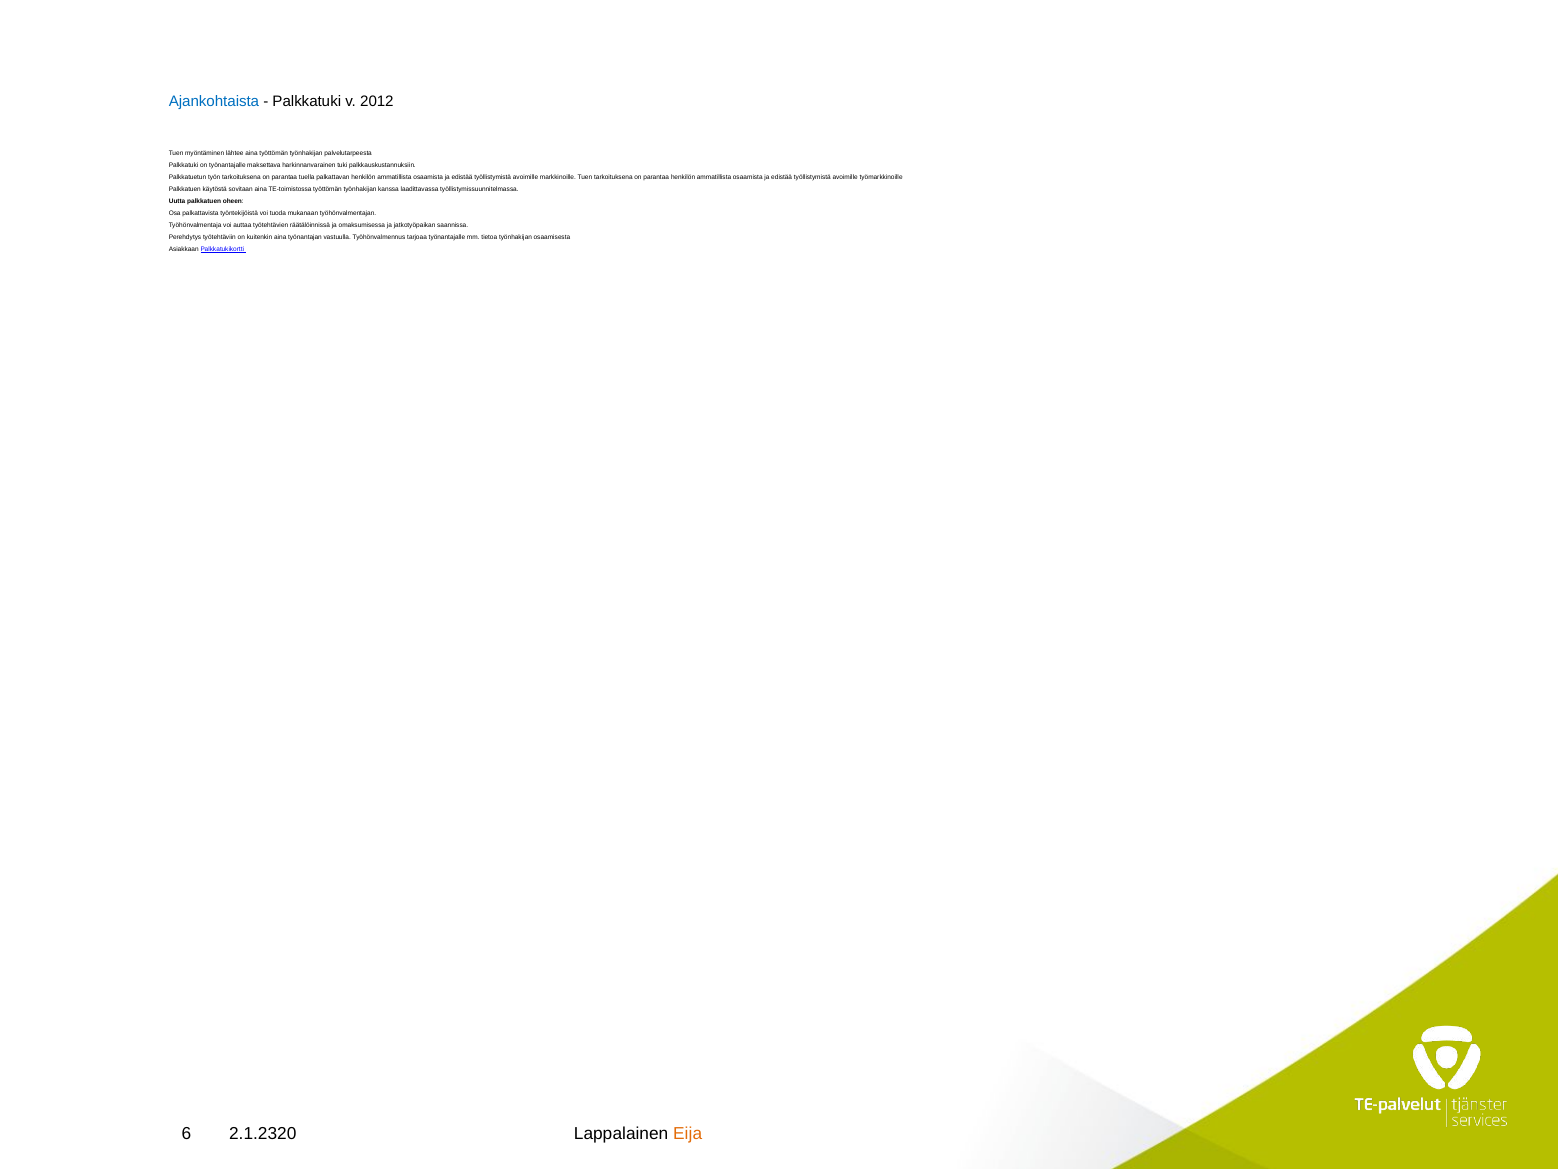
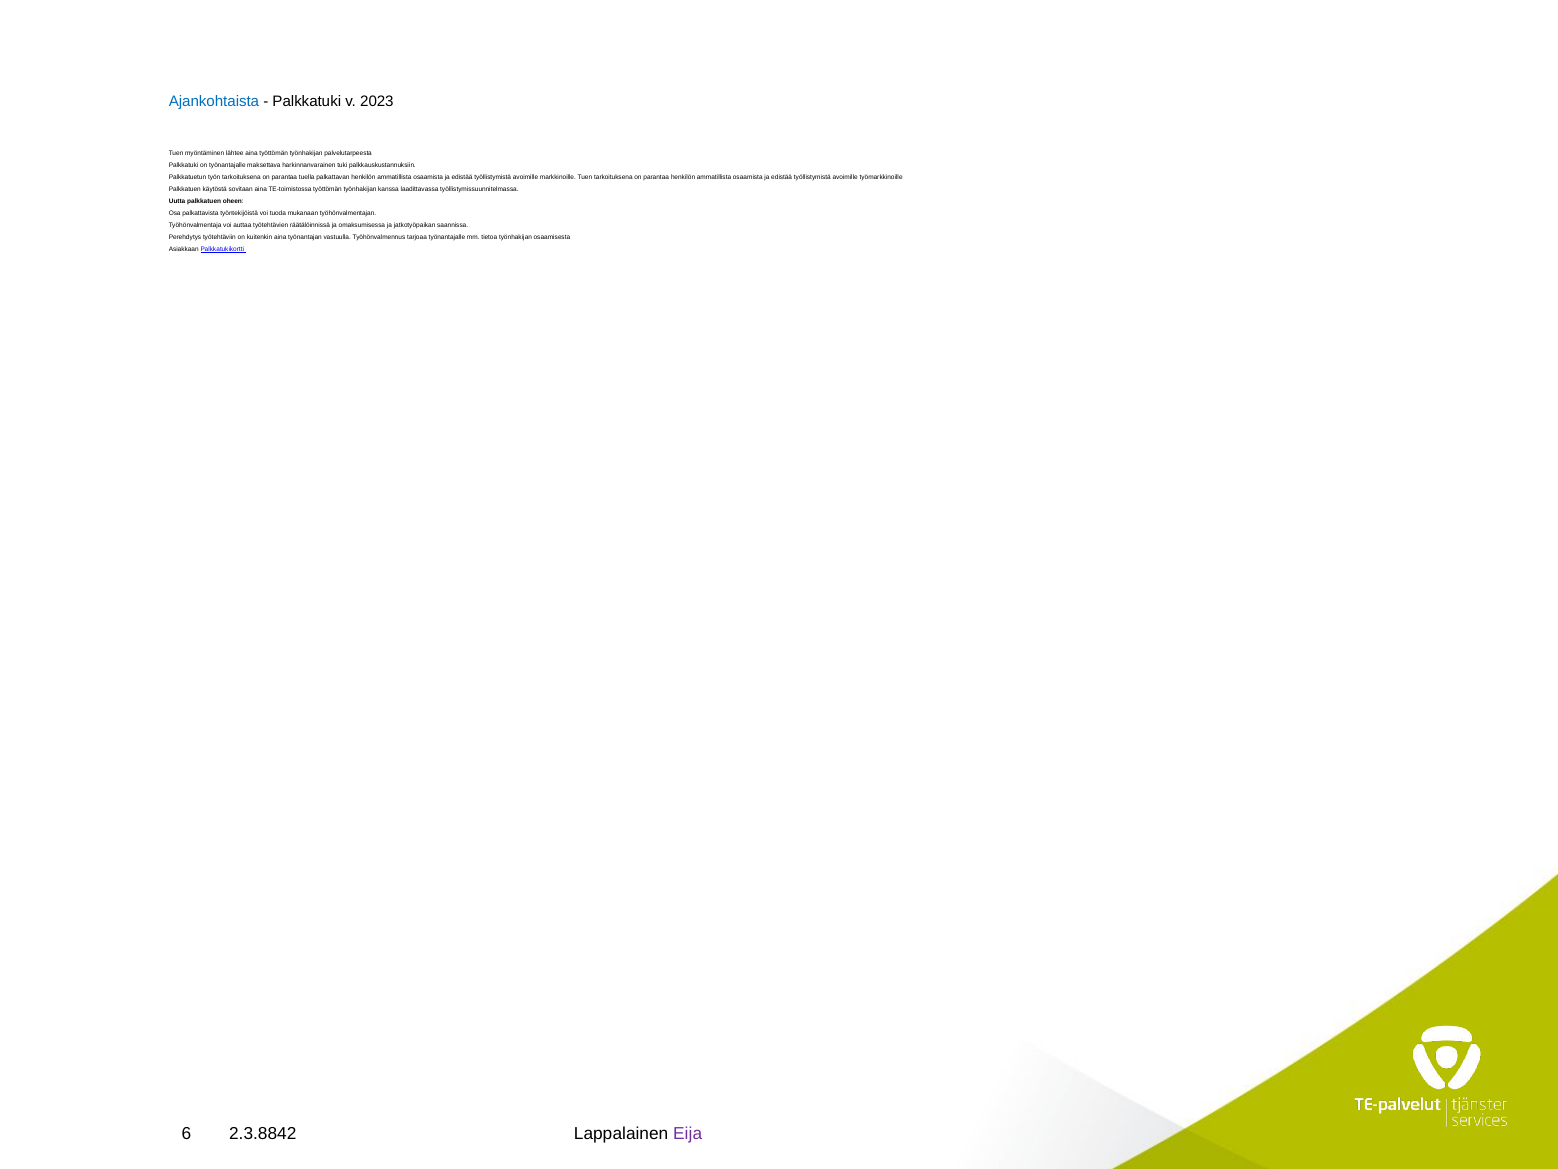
2012: 2012 -> 2023 (377, 102)
2.1.2320: 2.1.2320 -> 2.3.8842 (263, 1133)
Eija colour: orange -> purple (688, 1133)
